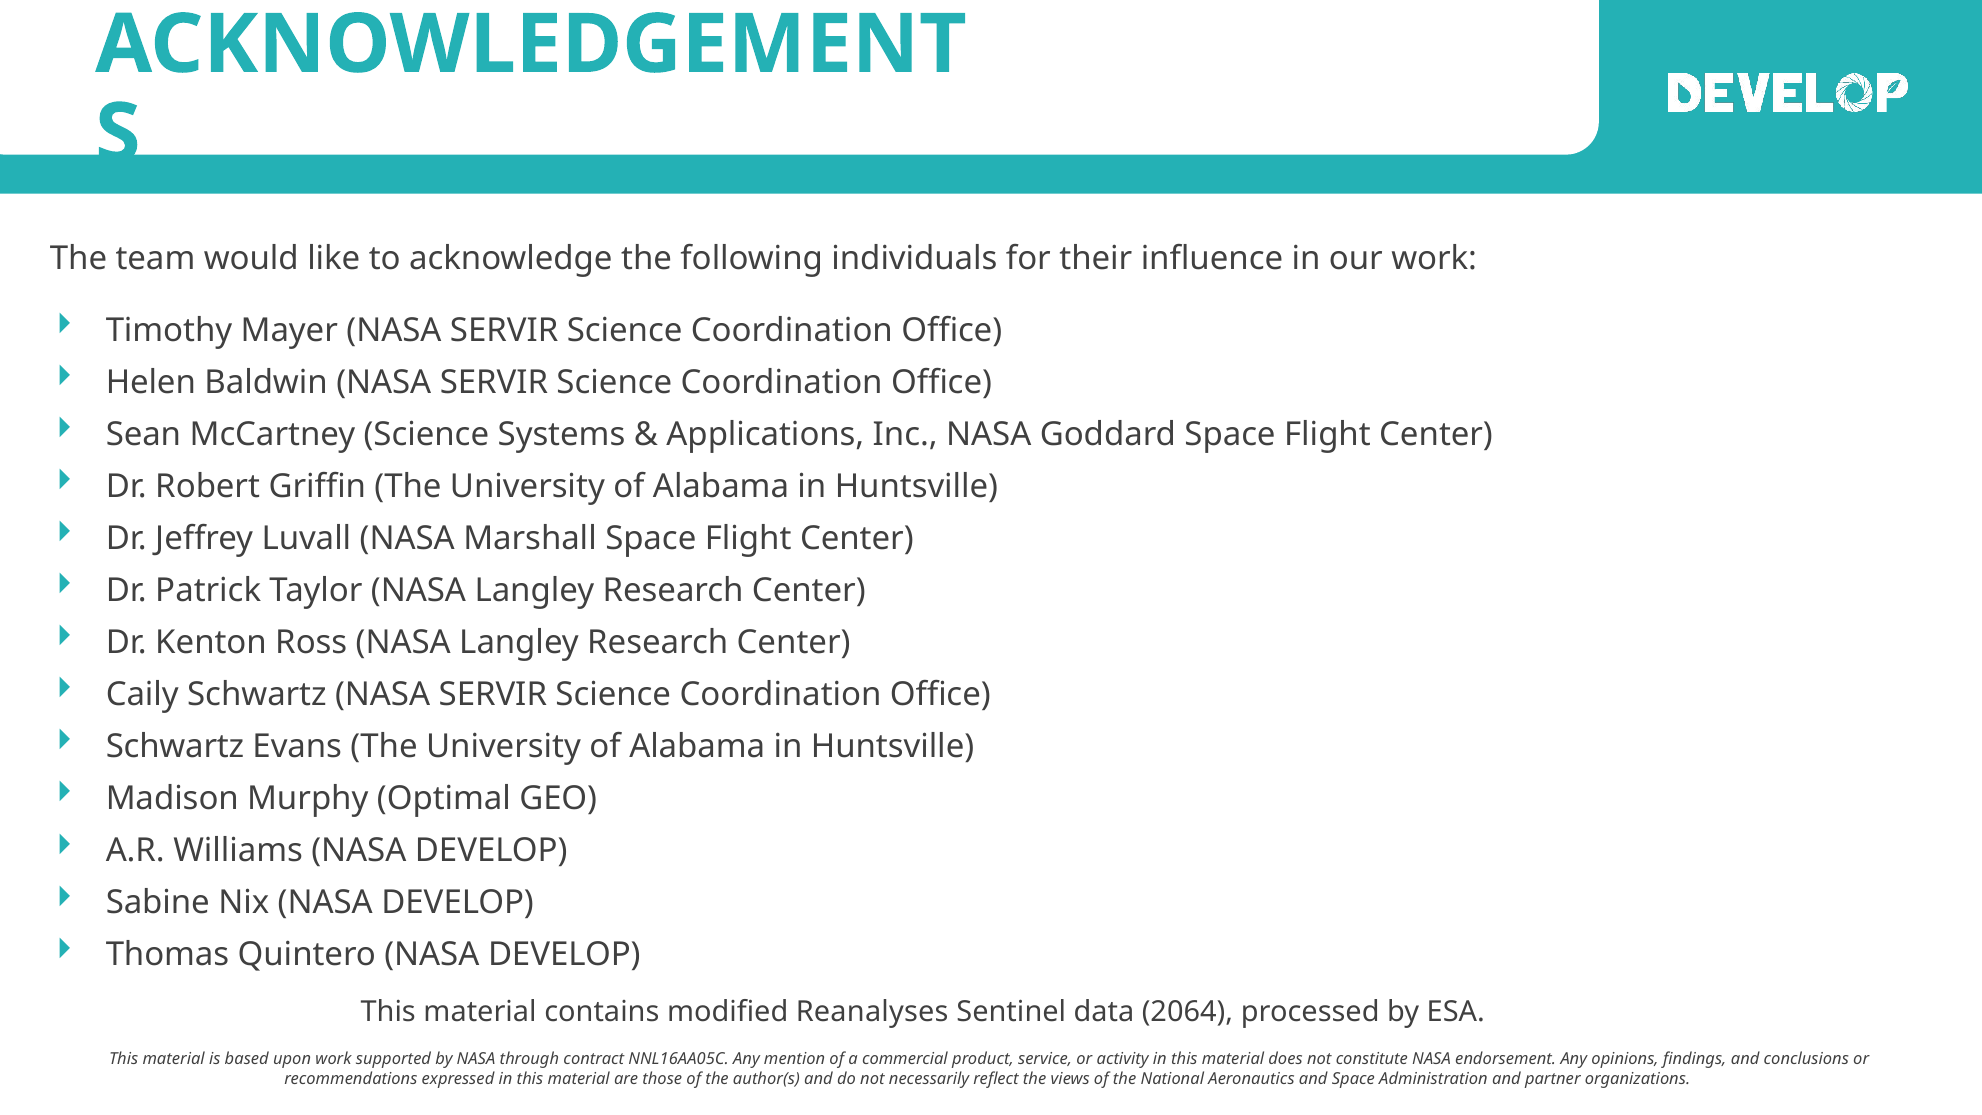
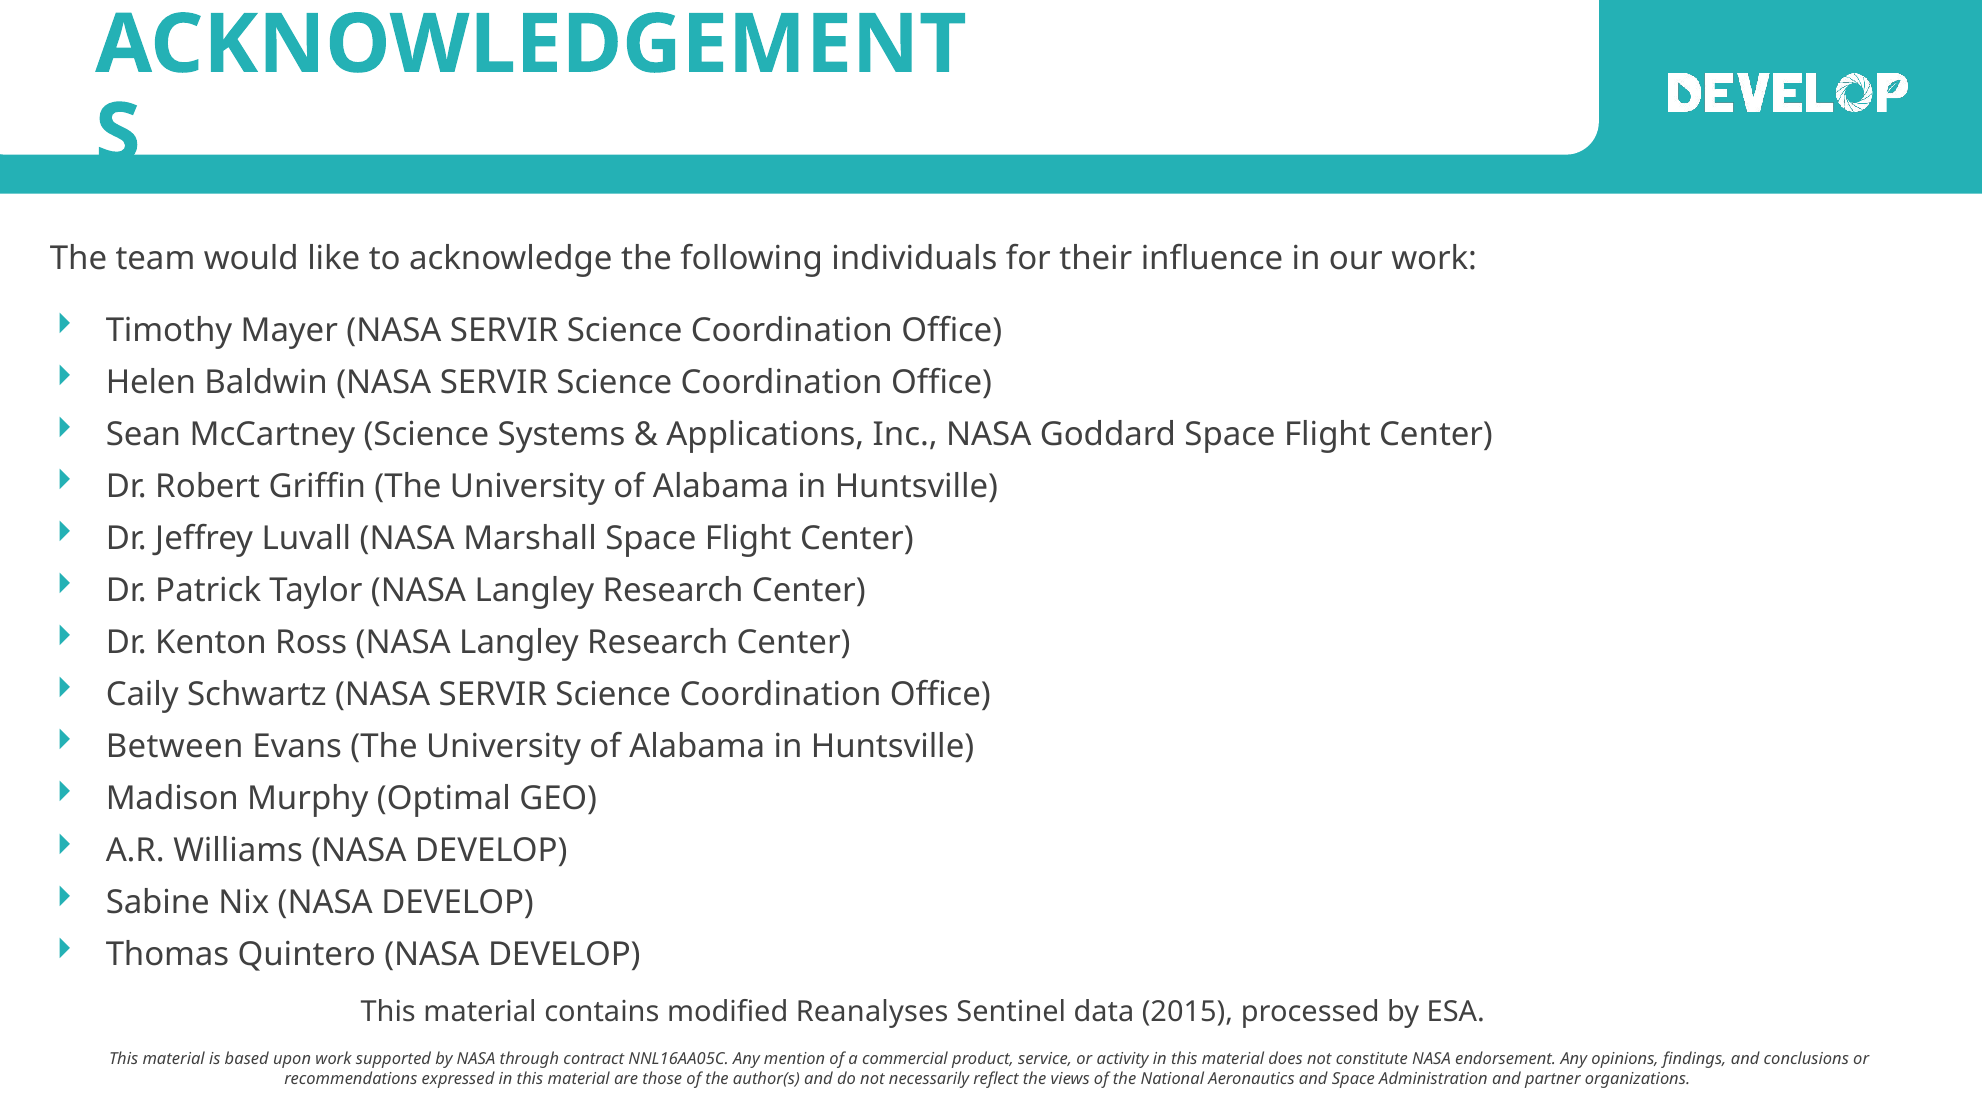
Schwartz: Schwartz -> Between (175, 746)
2064: 2064 -> 2015 (1187, 1012)
